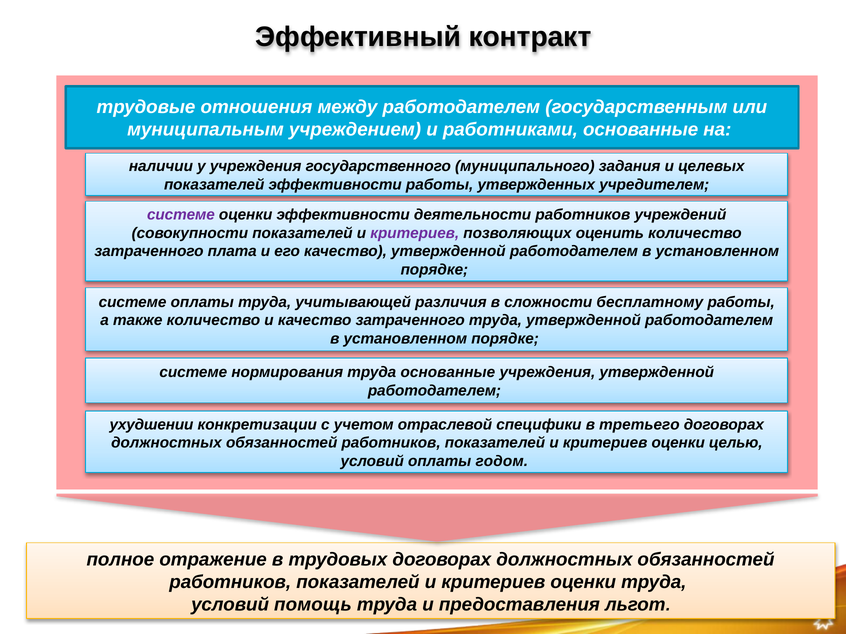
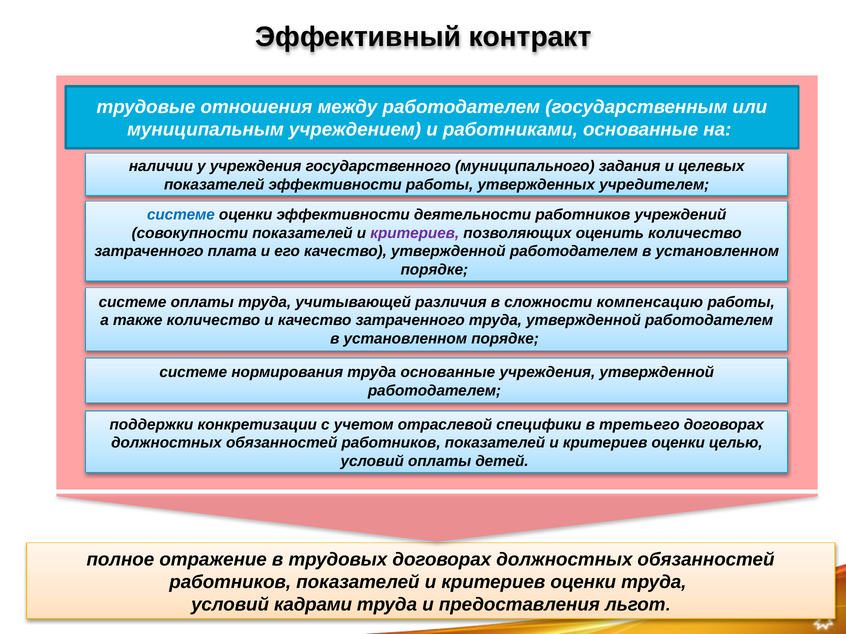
системе colour: purple -> blue (181, 215)
бесплатному: бесплатному -> компенсацию (650, 302)
ухудшении: ухудшении -> поддержки (151, 425)
годом: годом -> детей (502, 462)
помощь: помощь -> кадрами (313, 605)
